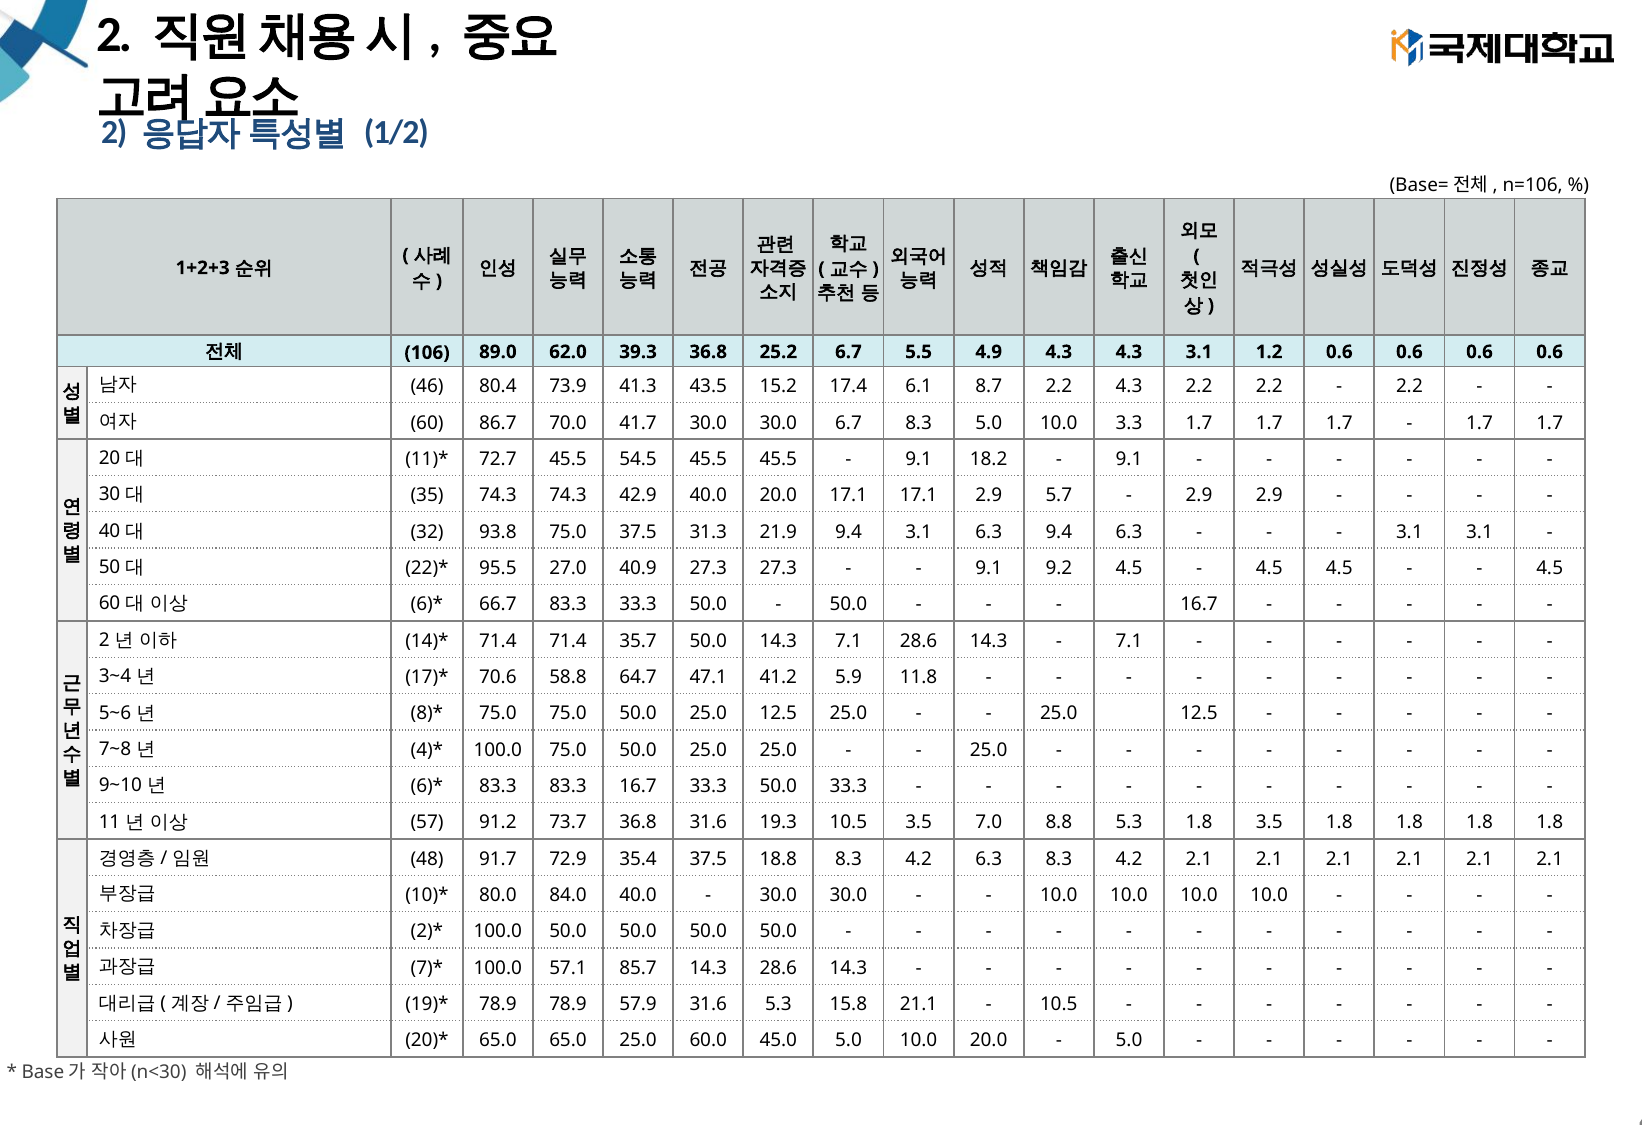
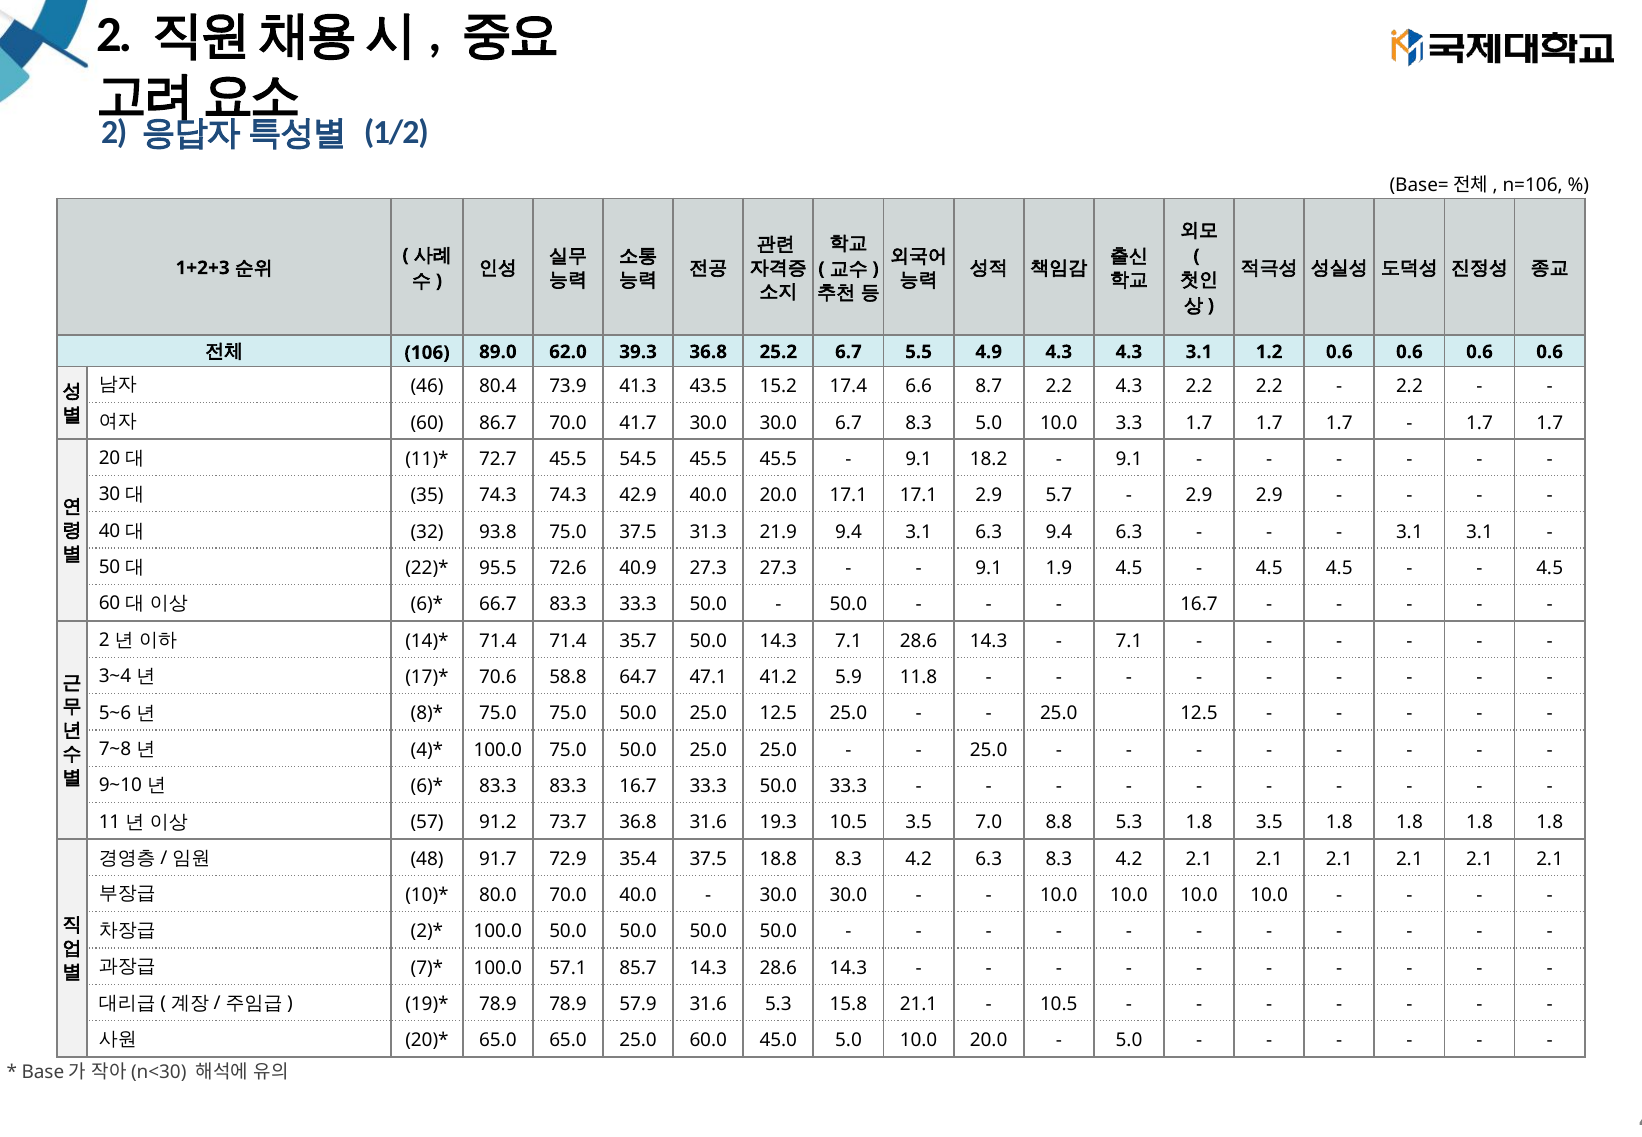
6.1: 6.1 -> 6.6 (919, 386)
27.0: 27.0 -> 72.6 (568, 568)
9.2: 9.2 -> 1.9 (1059, 568)
80.0 84.0: 84.0 -> 70.0 (568, 895)
